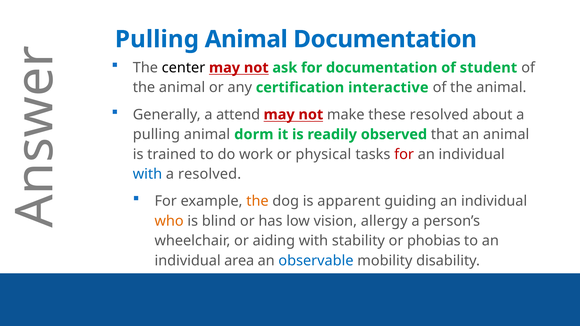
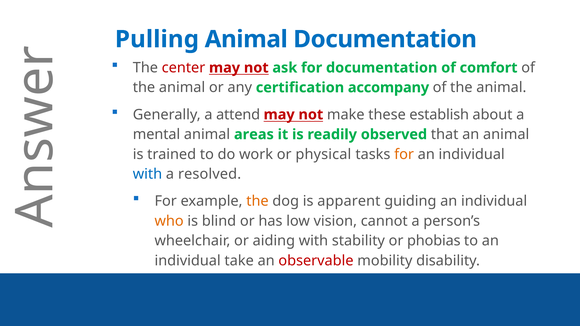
center colour: black -> red (183, 68)
student: student -> comfort (489, 68)
interactive: interactive -> accompany (388, 88)
these resolved: resolved -> establish (439, 115)
pulling: pulling -> mental (157, 135)
dorm: dorm -> areas (254, 135)
for colour: red -> orange (404, 154)
allergy: allergy -> cannot (384, 221)
area: area -> take (239, 261)
observable colour: blue -> red (316, 261)
